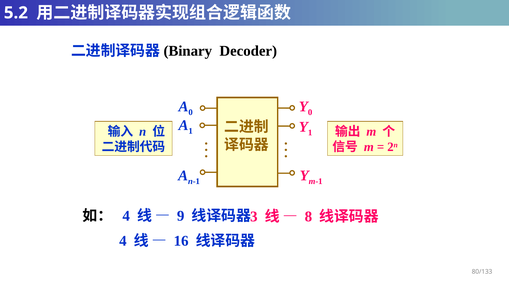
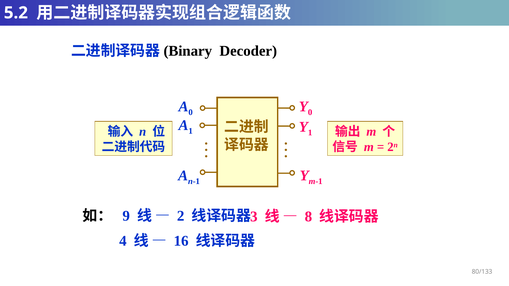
4: 4 -> 9 (126, 216)
9: 9 -> 2 (181, 216)
